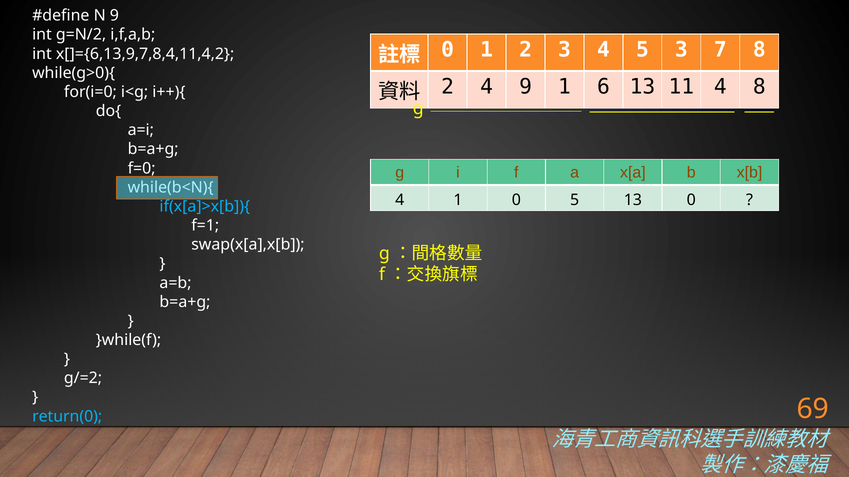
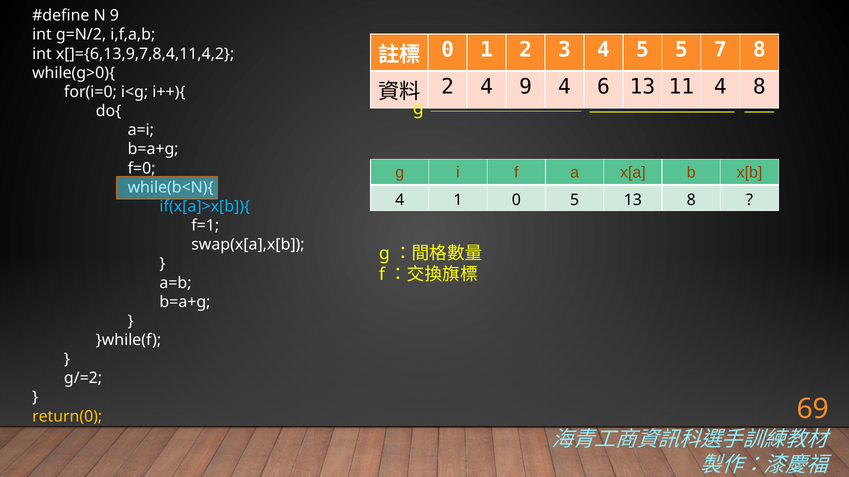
5 3: 3 -> 5 (681, 50)
9 1: 1 -> 4 (564, 87)
13 0: 0 -> 8 (691, 200)
return(0 colour: light blue -> yellow (67, 417)
